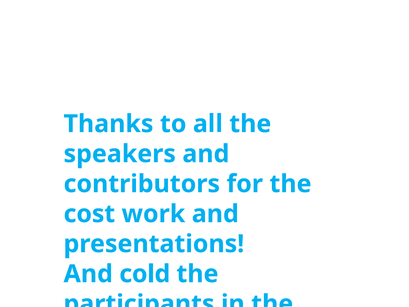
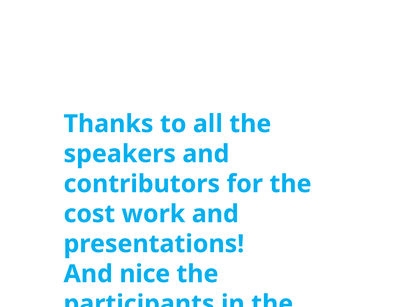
cold: cold -> nice (145, 274)
